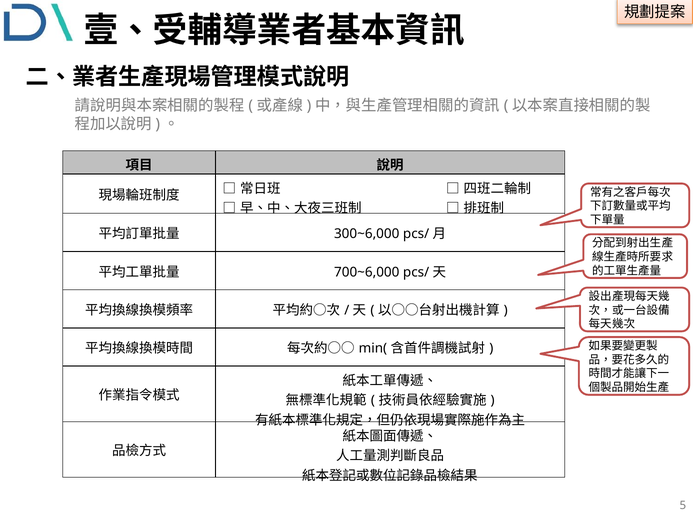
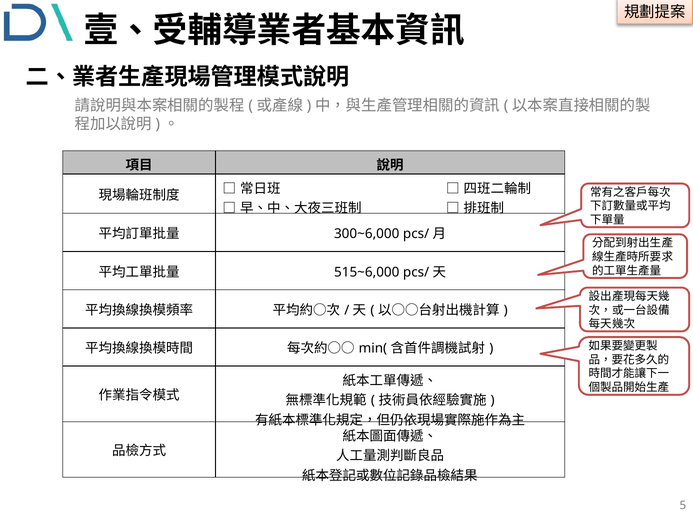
700~6,000: 700~6,000 -> 515~6,000 (367, 272)
